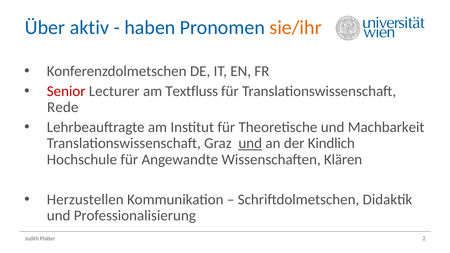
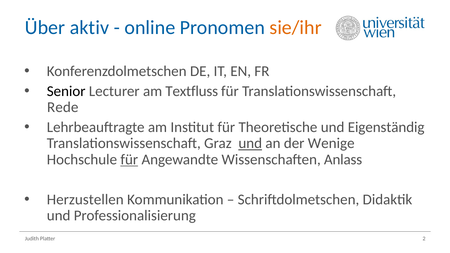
haben: haben -> online (150, 28)
Senior colour: red -> black (66, 91)
Machbarkeit: Machbarkeit -> Eigenständig (386, 127)
Kindlich: Kindlich -> Wenige (331, 143)
für underline: none -> present (129, 160)
Klären: Klären -> Anlass (343, 160)
